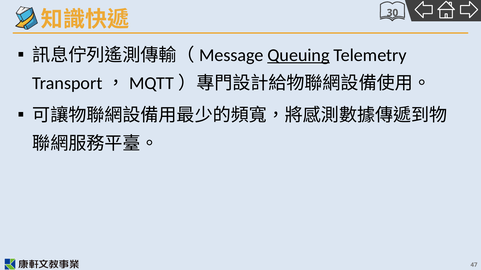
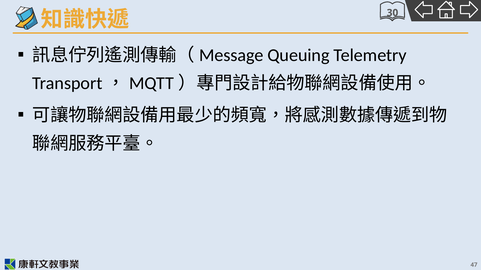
Queuing underline: present -> none (299, 55)
